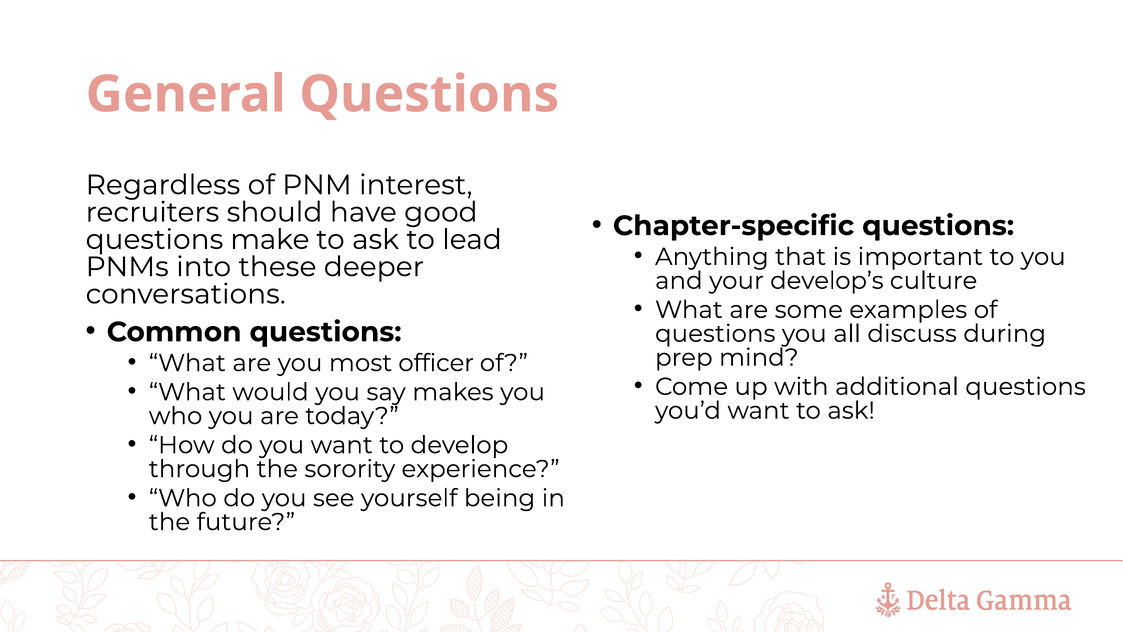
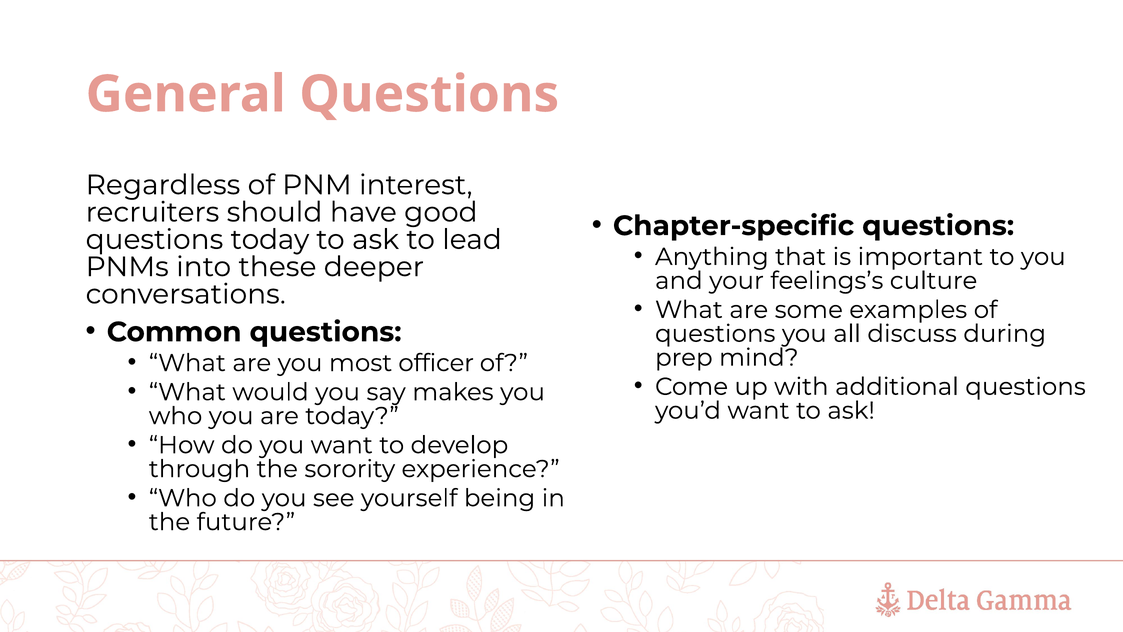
questions make: make -> today (270, 239)
develop’s: develop’s -> feelings’s (827, 281)
